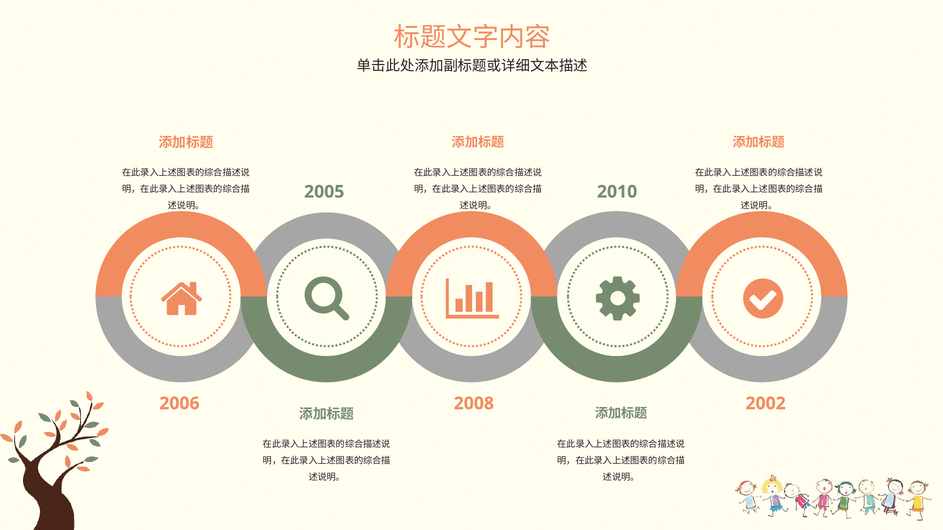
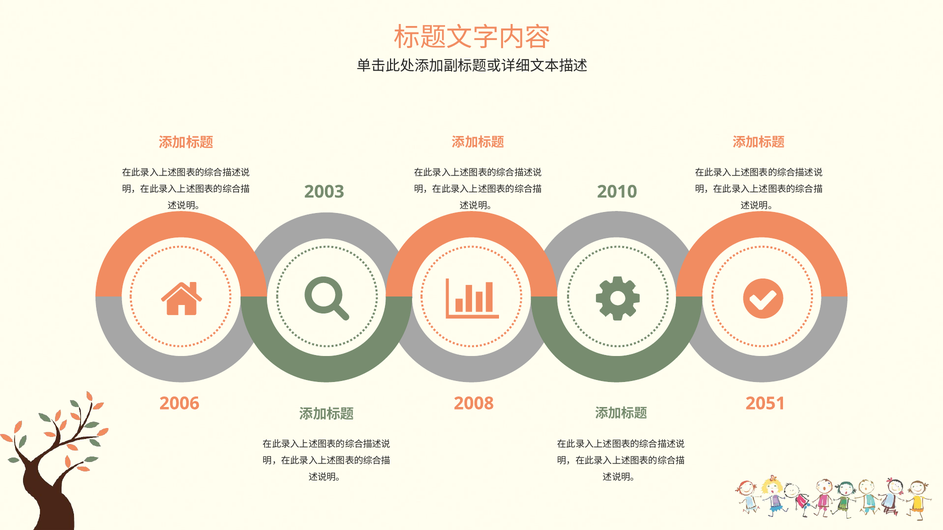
2005: 2005 -> 2003 (324, 192)
2002: 2002 -> 2051 (766, 404)
